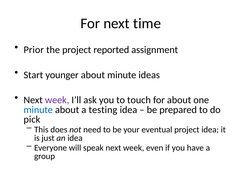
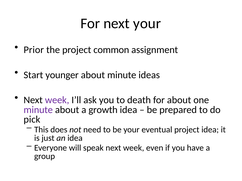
next time: time -> your (147, 23)
reported: reported -> common (111, 50)
touch: touch -> death (139, 100)
minute colour: blue -> purple (38, 110)
testing: testing -> growth (103, 110)
